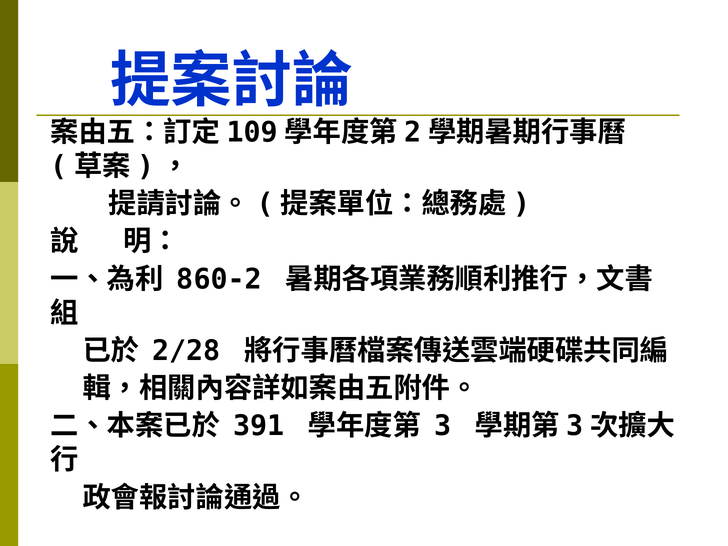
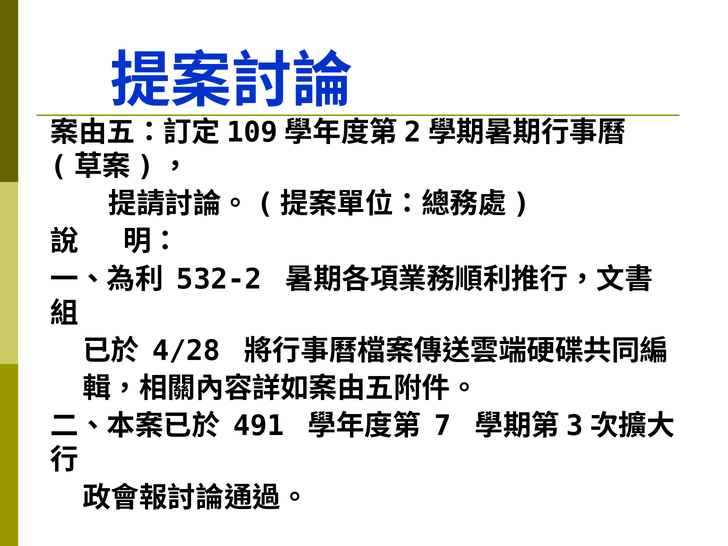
860-2: 860-2 -> 532-2 (219, 279)
2/28: 2/28 -> 4/28 (186, 351)
391: 391 -> 491 (259, 426)
3: 3 -> 7 (443, 426)
